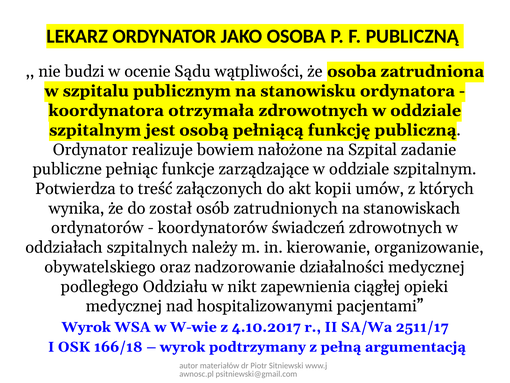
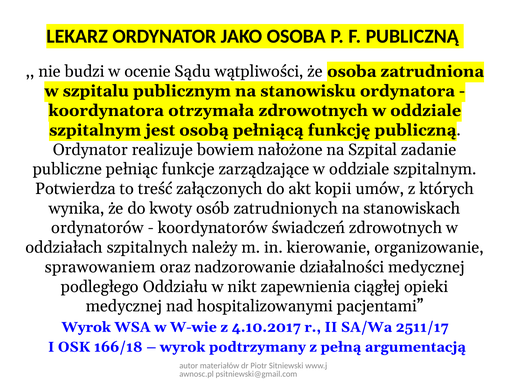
został: został -> kwoty (171, 208)
obywatelskiego: obywatelskiego -> sprawowaniem (100, 267)
